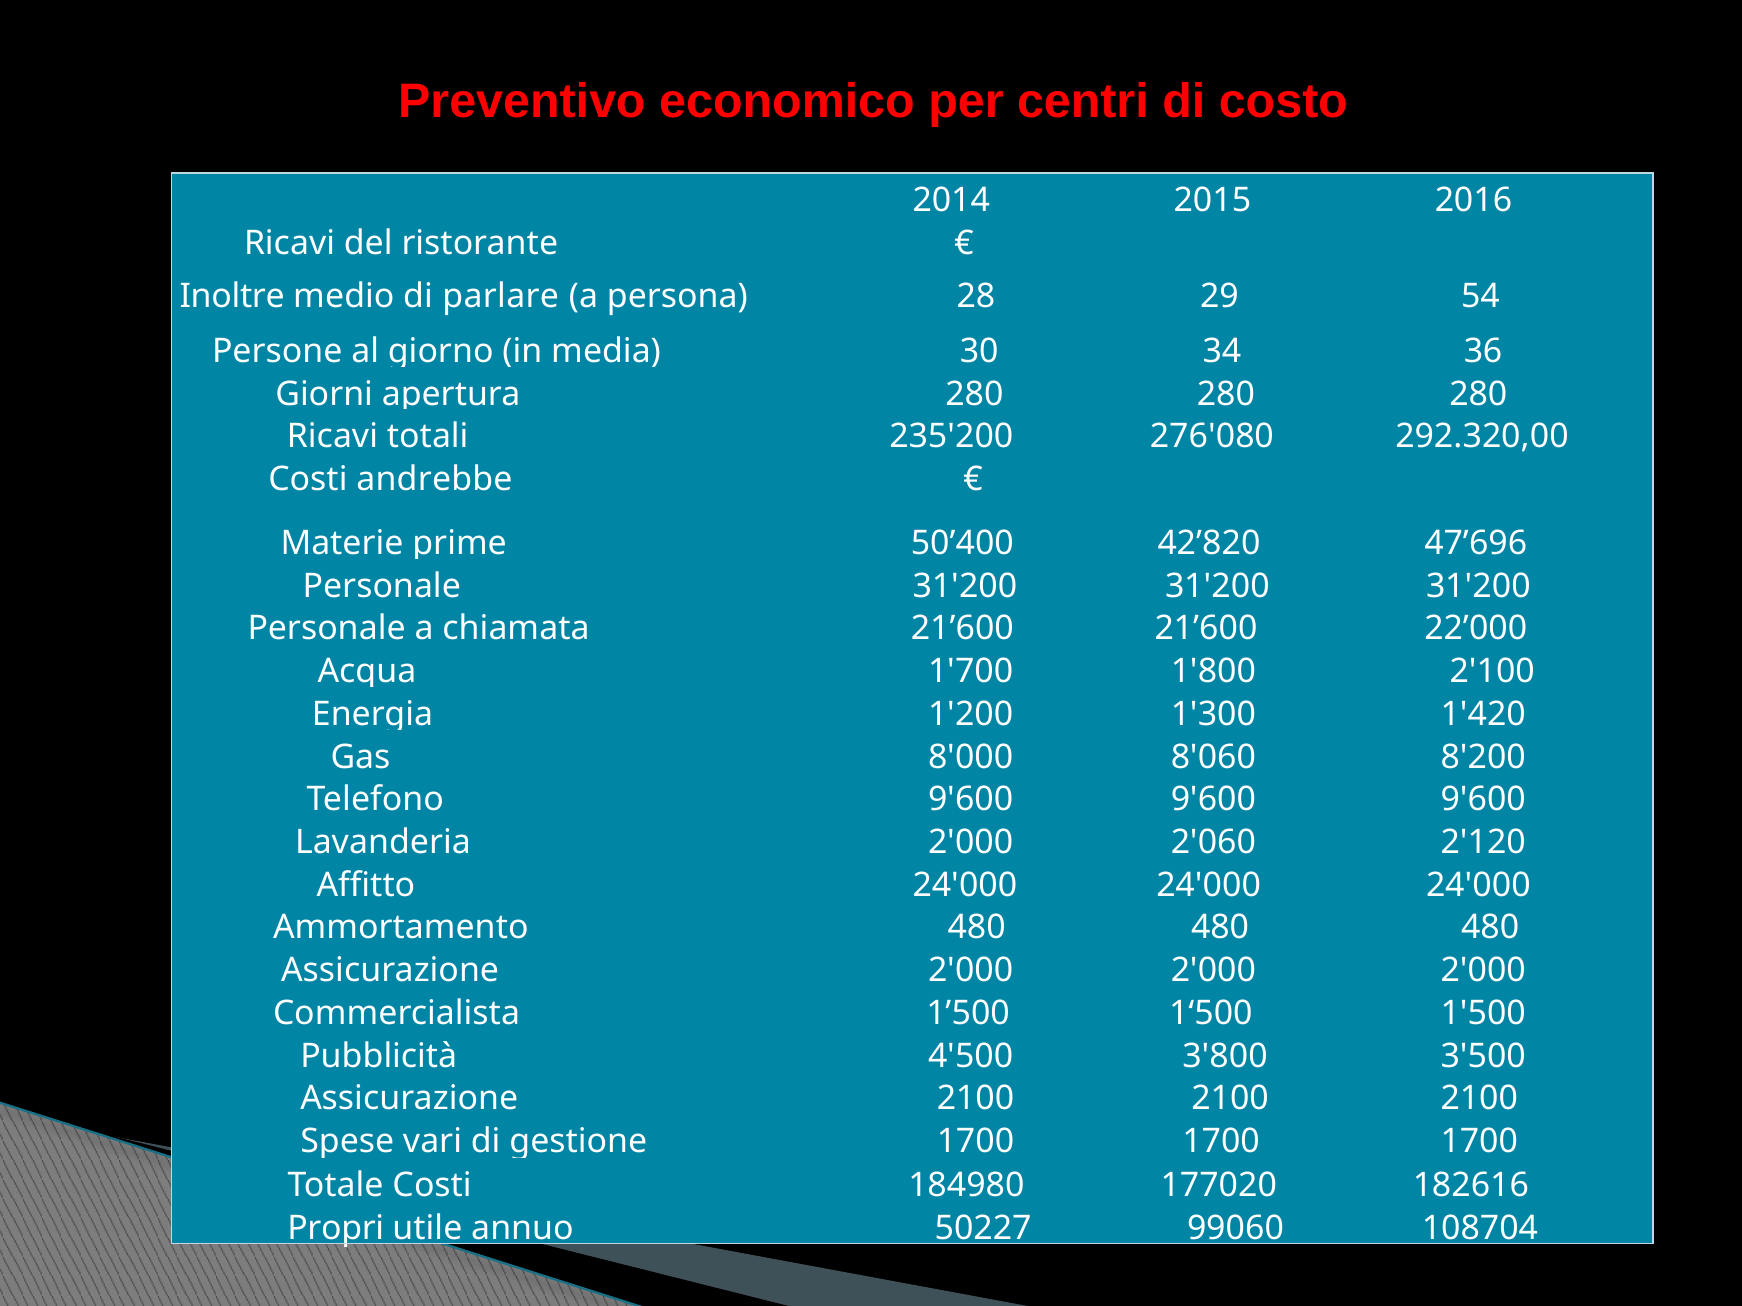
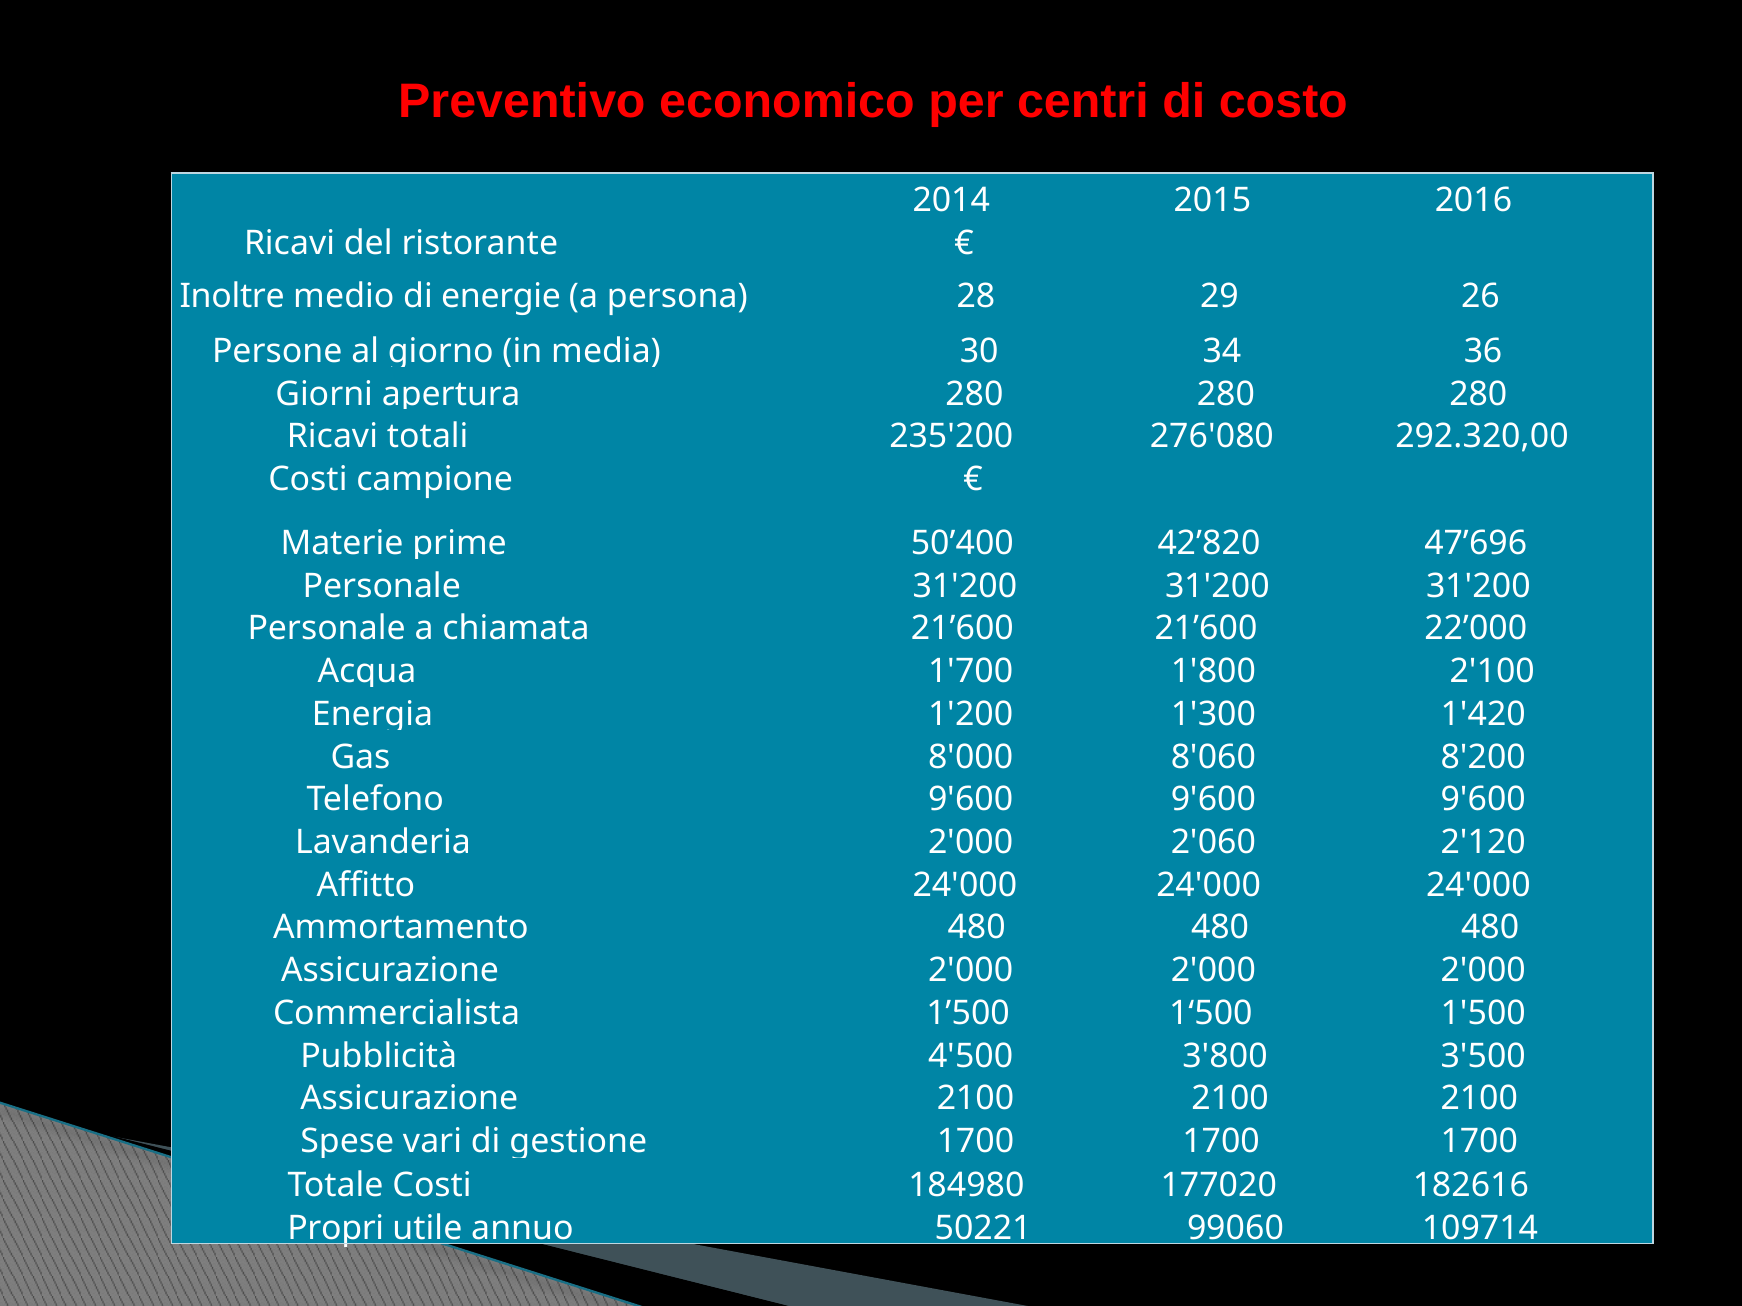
parlare: parlare -> energie (501, 296)
54: 54 -> 26 (1481, 296)
andrebbe: andrebbe -> campione (435, 480)
50227: 50227 -> 50221 (983, 1229)
108704: 108704 -> 109714 (1480, 1229)
